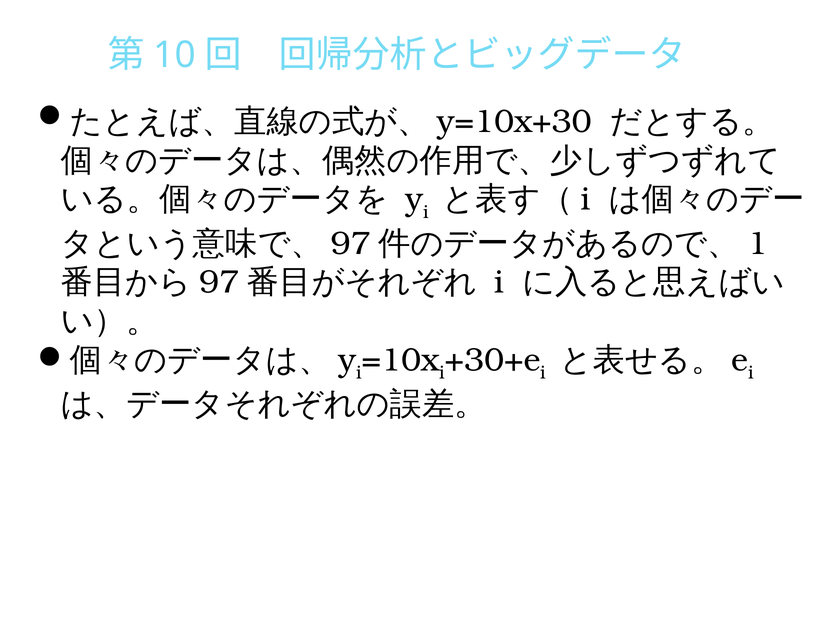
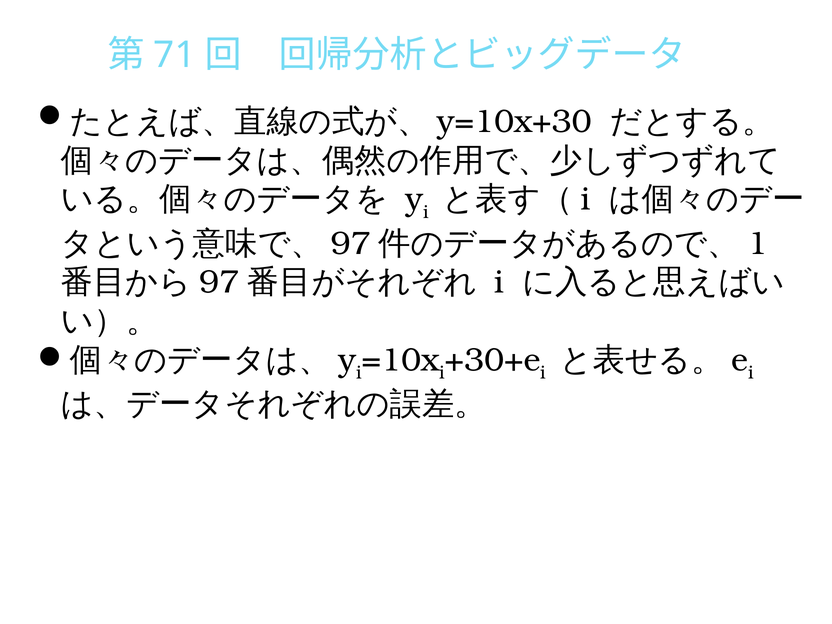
10: 10 -> 71 (175, 55)
